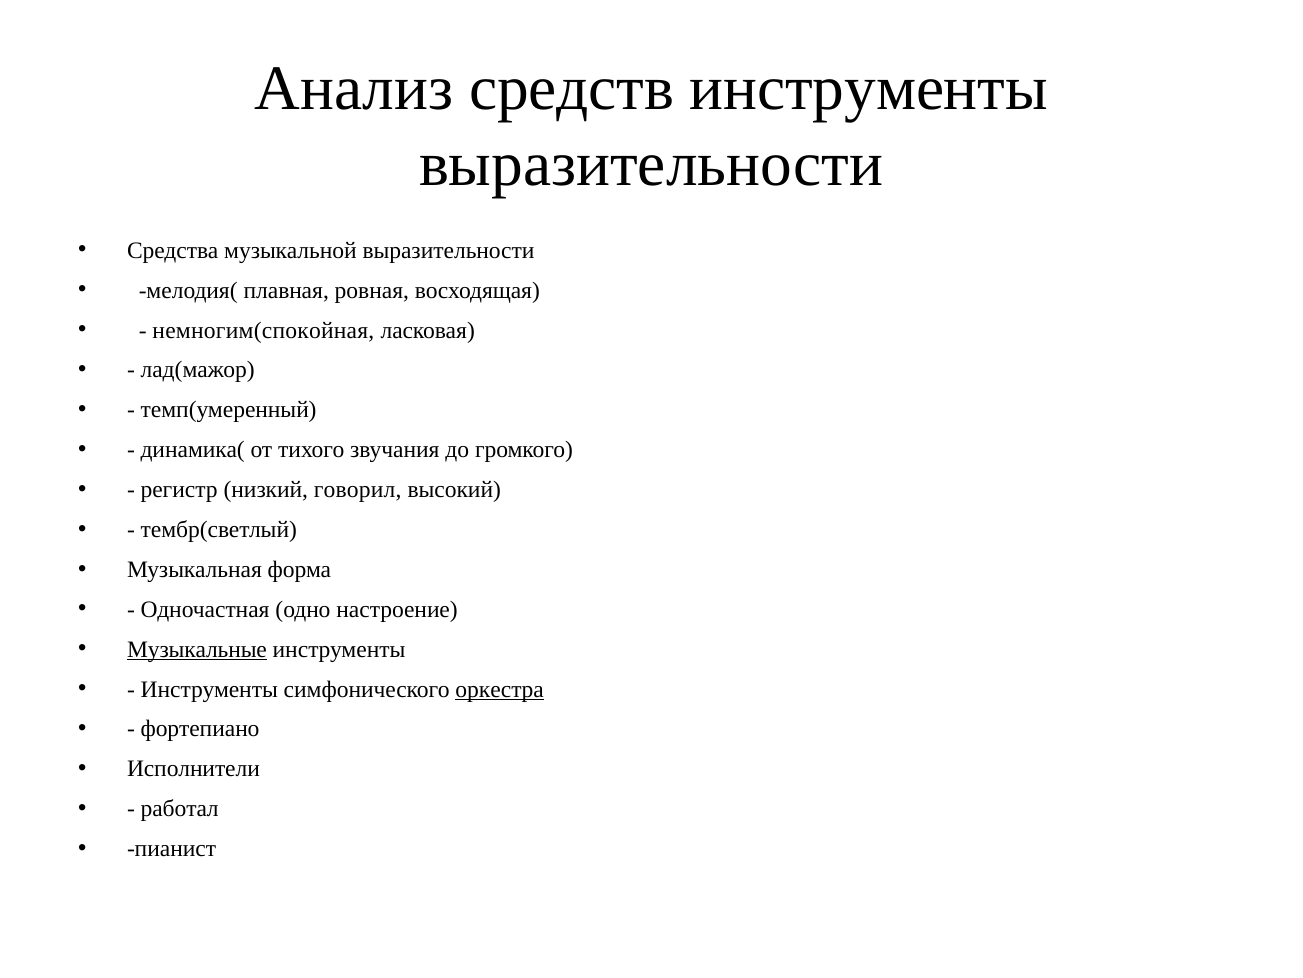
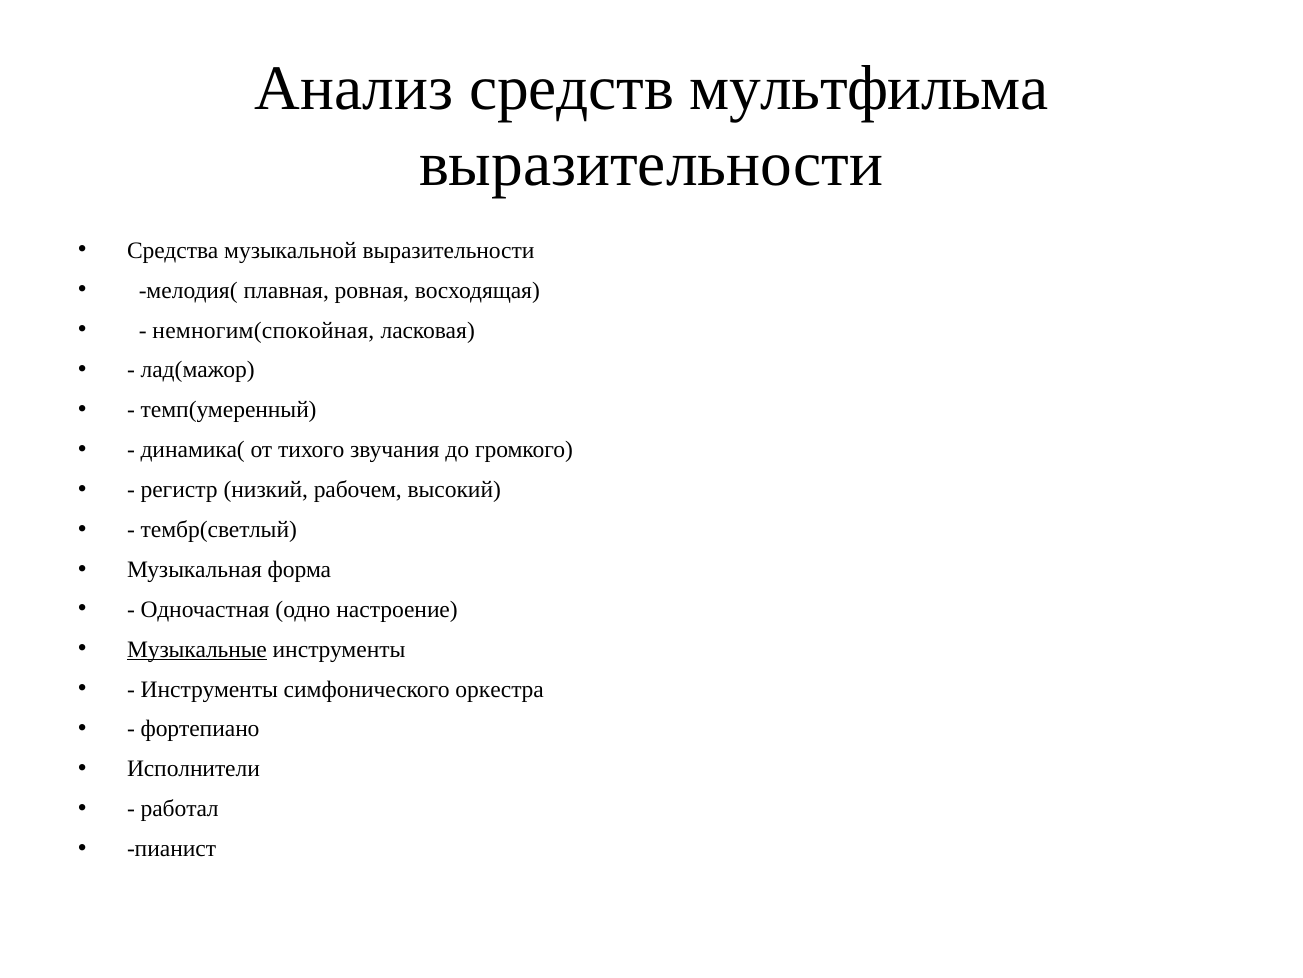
средств инструменты: инструменты -> мультфильма (869, 88)
говорил: говорил -> рабочем (358, 489)
оркестра underline: present -> none (500, 689)
